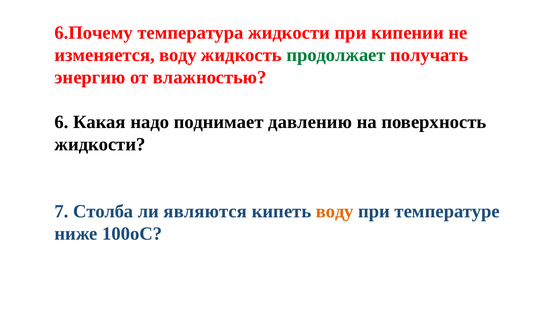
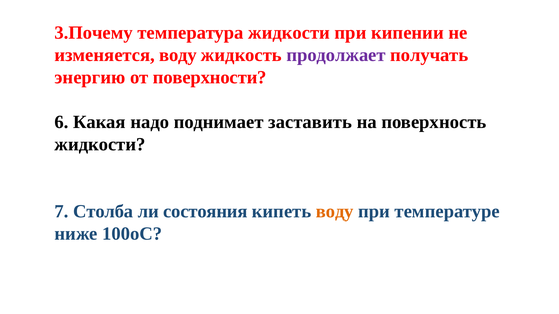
6.Почему: 6.Почему -> 3.Почему (94, 33)
продолжает colour: green -> purple (336, 55)
влажностью: влажностью -> поверхности (210, 78)
давлению: давлению -> заставить (310, 122)
являются: являются -> состояния (205, 212)
